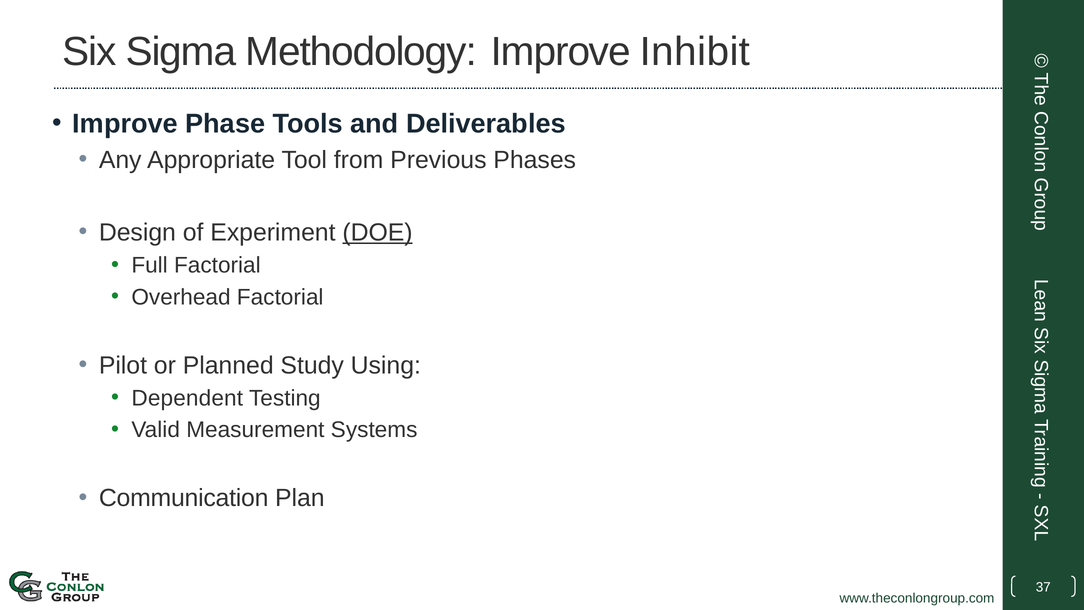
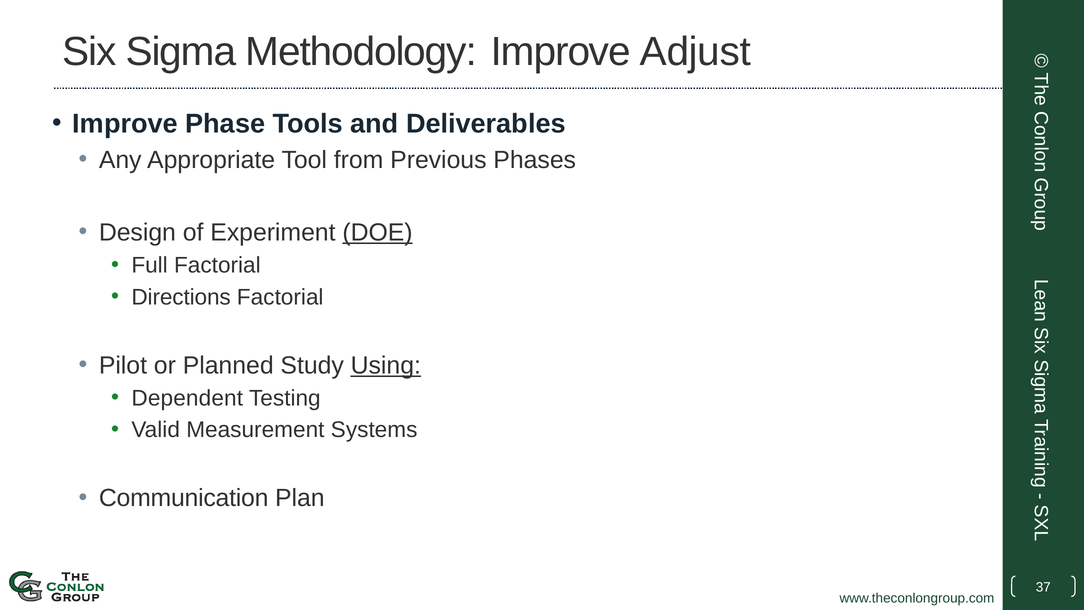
Inhibit: Inhibit -> Adjust (695, 52)
Overhead: Overhead -> Directions (181, 297)
Using underline: none -> present (386, 365)
